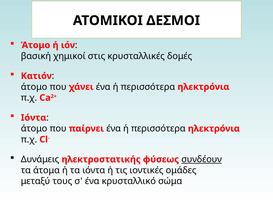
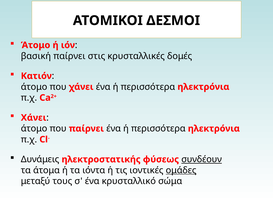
βασική χημικοί: χημικοί -> παίρνει (69, 56)
Ιόντα: Ιόντα -> Χάνει (34, 118)
ομάδες underline: none -> present (181, 171)
